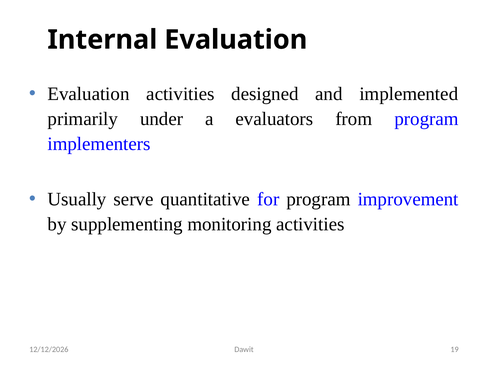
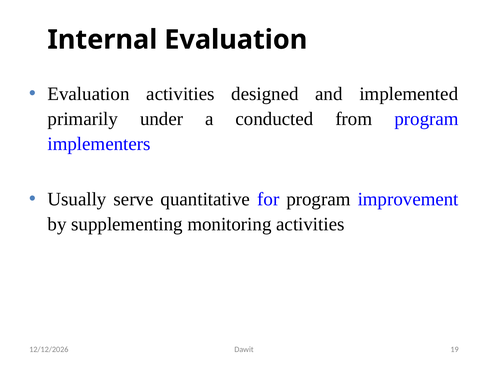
evaluators: evaluators -> conducted (274, 119)
